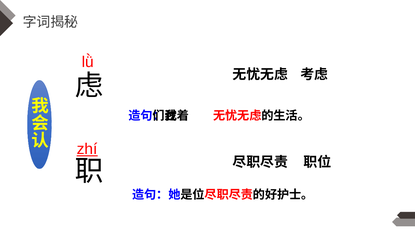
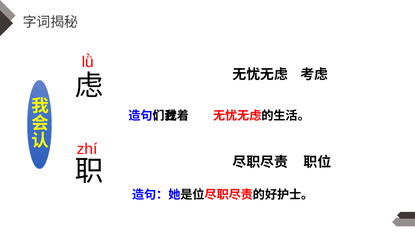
zhí underline: present -> none (87, 149)
